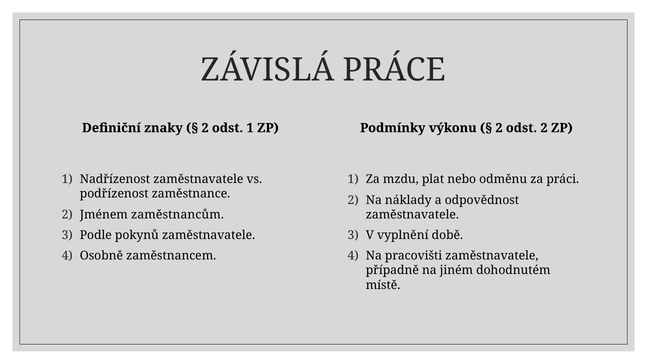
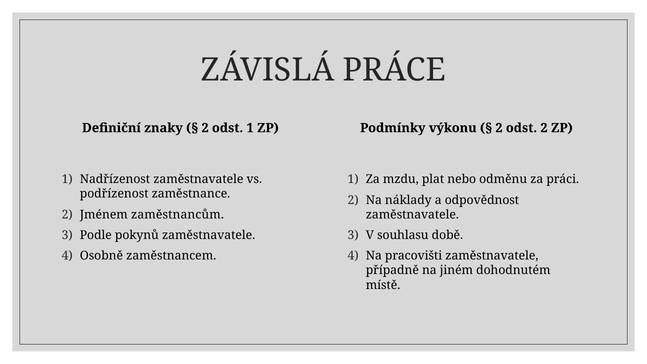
vyplnění: vyplnění -> souhlasu (403, 235)
